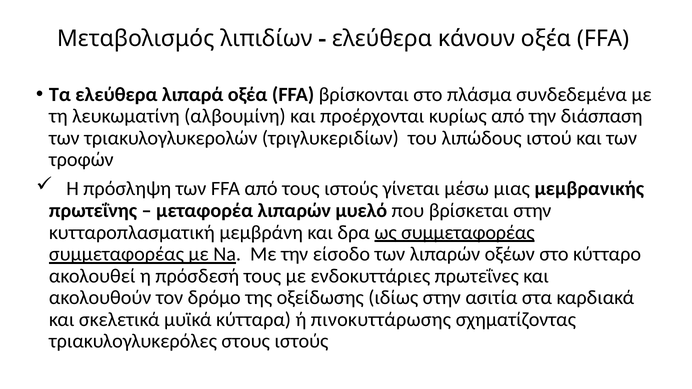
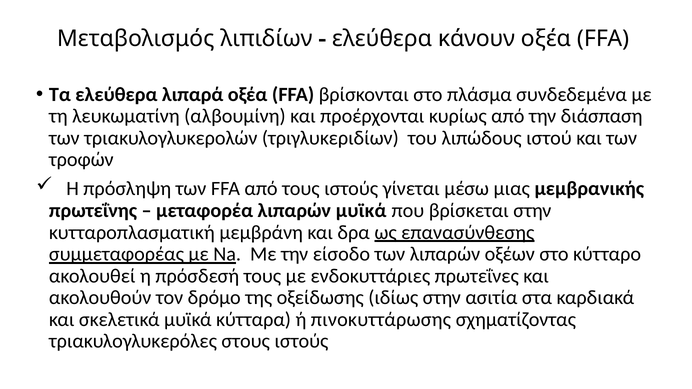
λιπαρών μυελό: μυελό -> μυϊκά (361, 211)
ως συμμεταφορέας: συμμεταφορέας -> επανασύνθεσης (468, 233)
